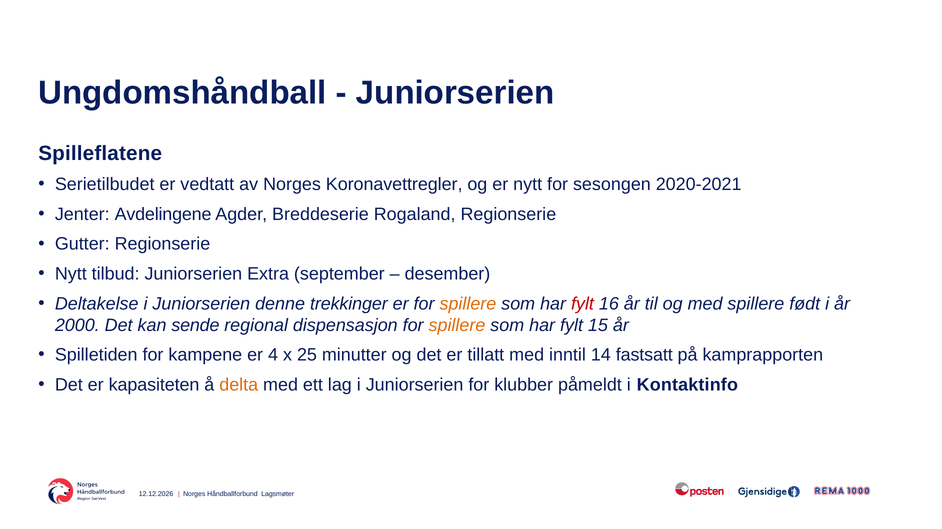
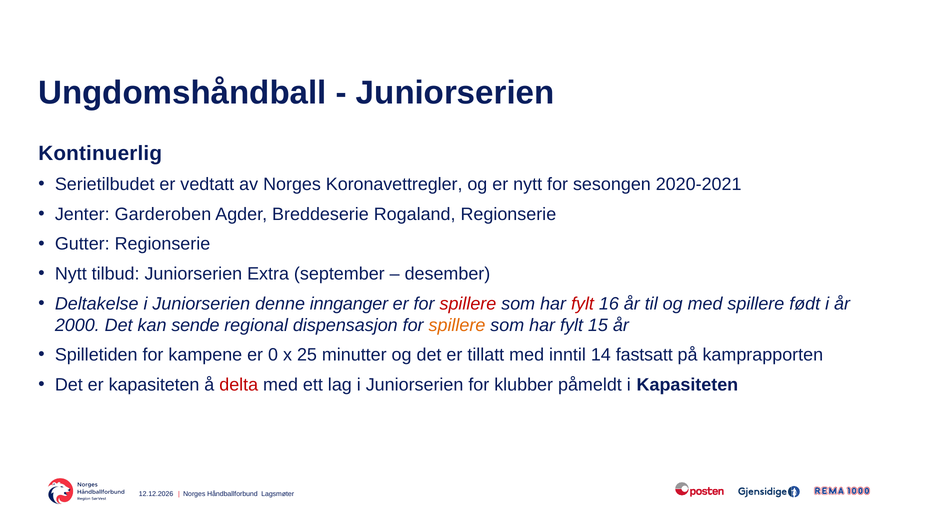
Spilleflatene: Spilleflatene -> Kontinuerlig (100, 153)
Avdelingene: Avdelingene -> Garderoben (163, 215)
trekkinger: trekkinger -> innganger (349, 304)
spillere colour: orange -> red (468, 304)
4: 4 -> 0 (273, 355)
delta colour: orange -> red (239, 385)
i Kontaktinfo: Kontaktinfo -> Kapasiteten (687, 385)
